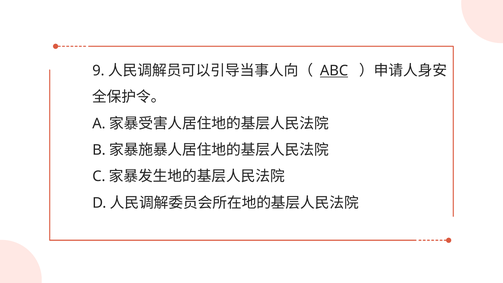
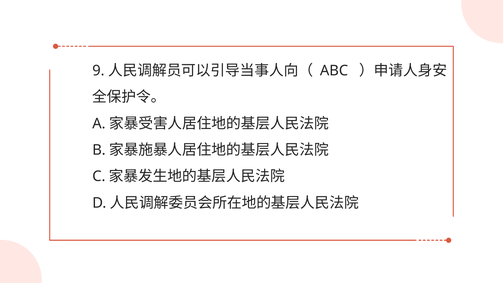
ABC underline: present -> none (334, 71)
